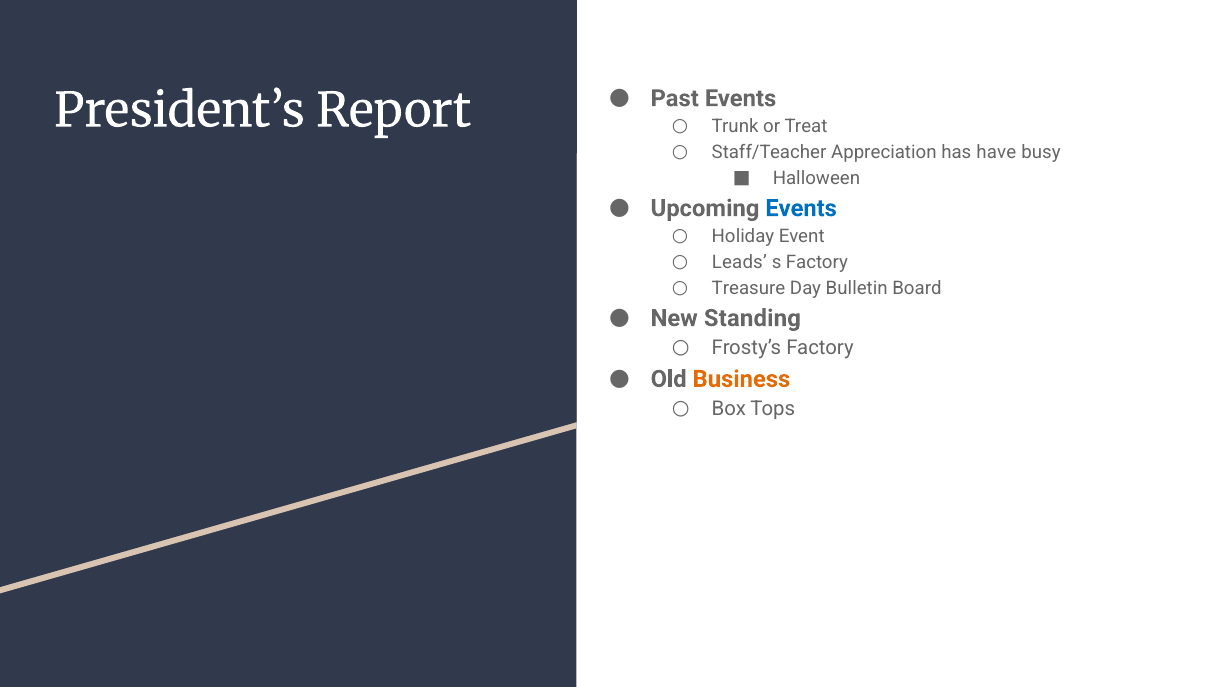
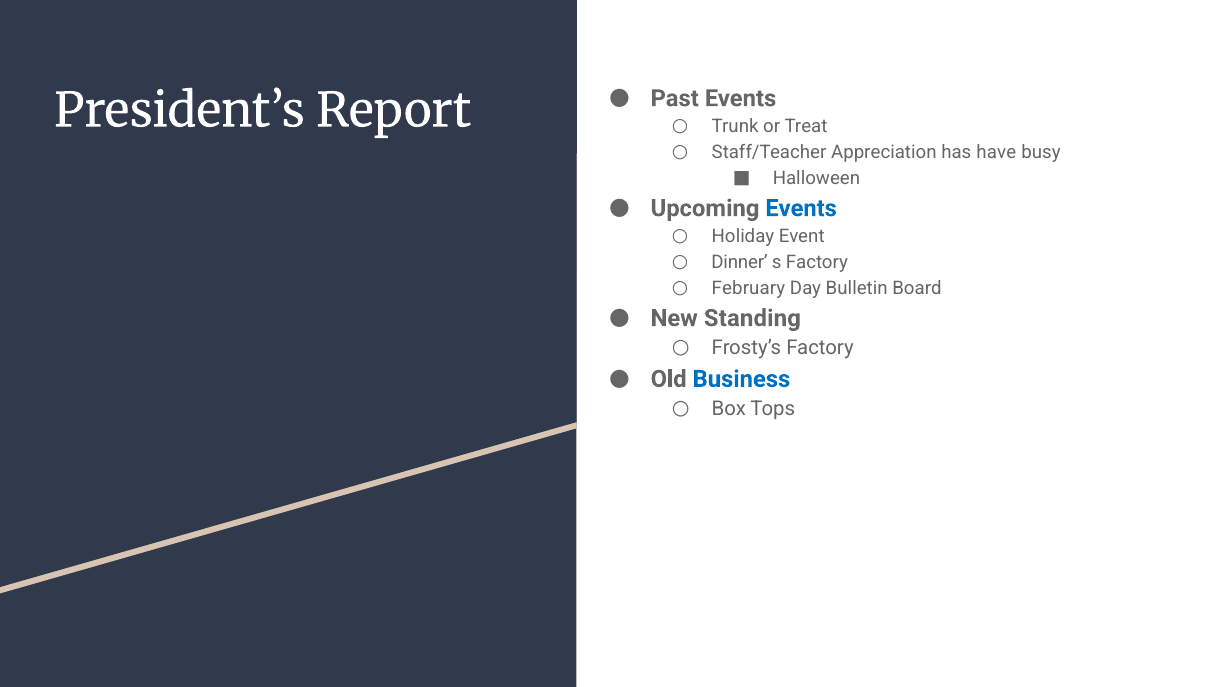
Leads: Leads -> Dinner (740, 263)
Treasure: Treasure -> February (748, 288)
Business colour: orange -> blue (741, 379)
